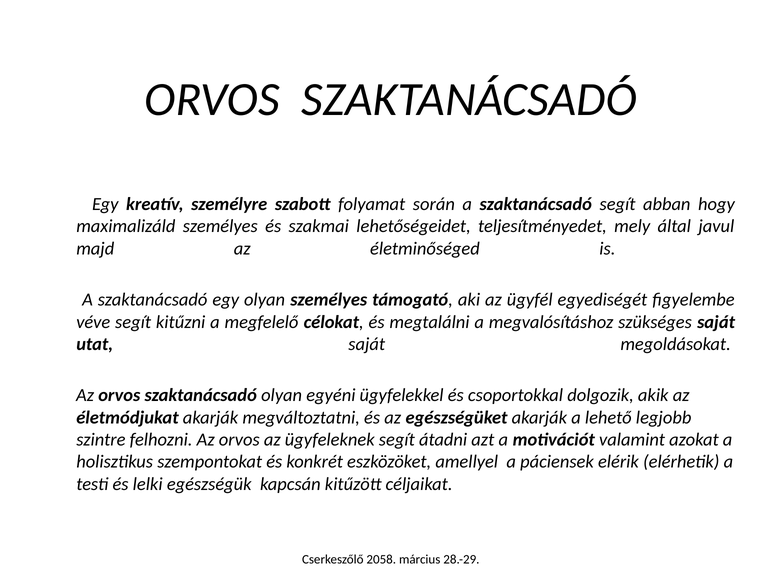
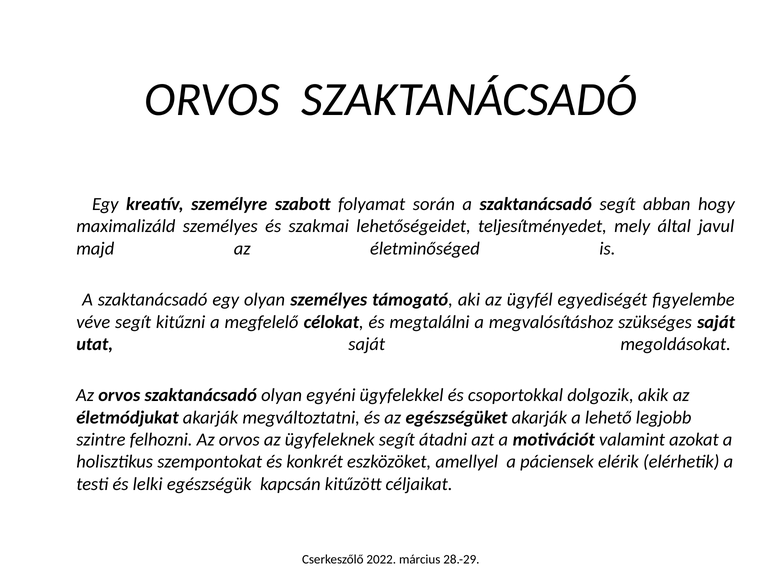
2058: 2058 -> 2022 (381, 560)
